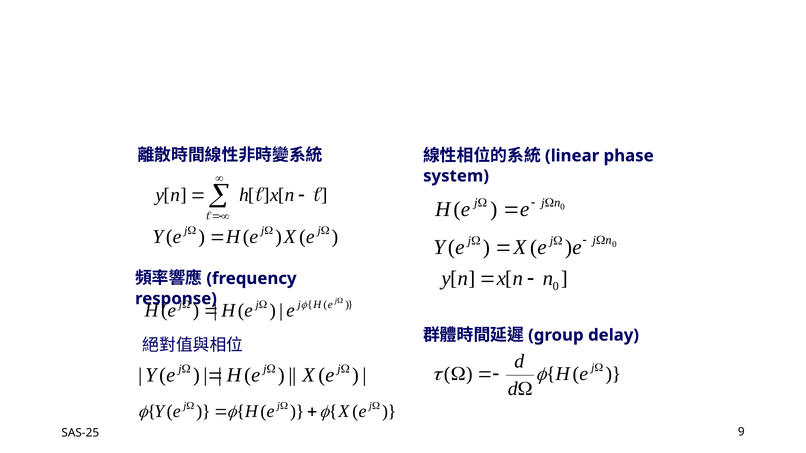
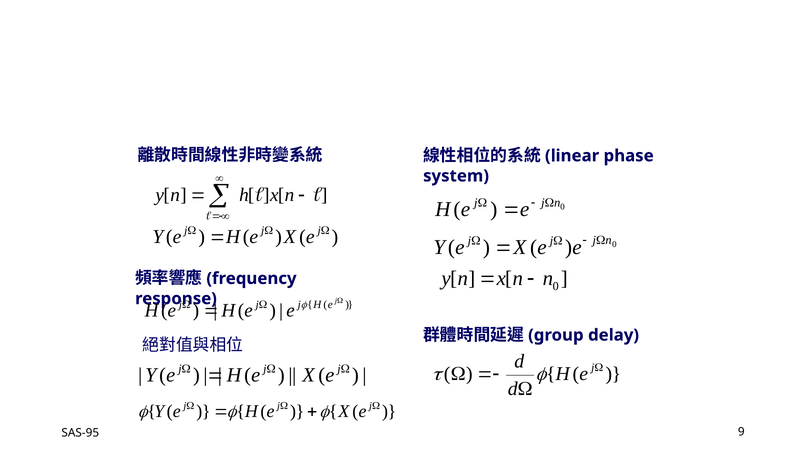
SAS-25: SAS-25 -> SAS-95 (80, 433)
